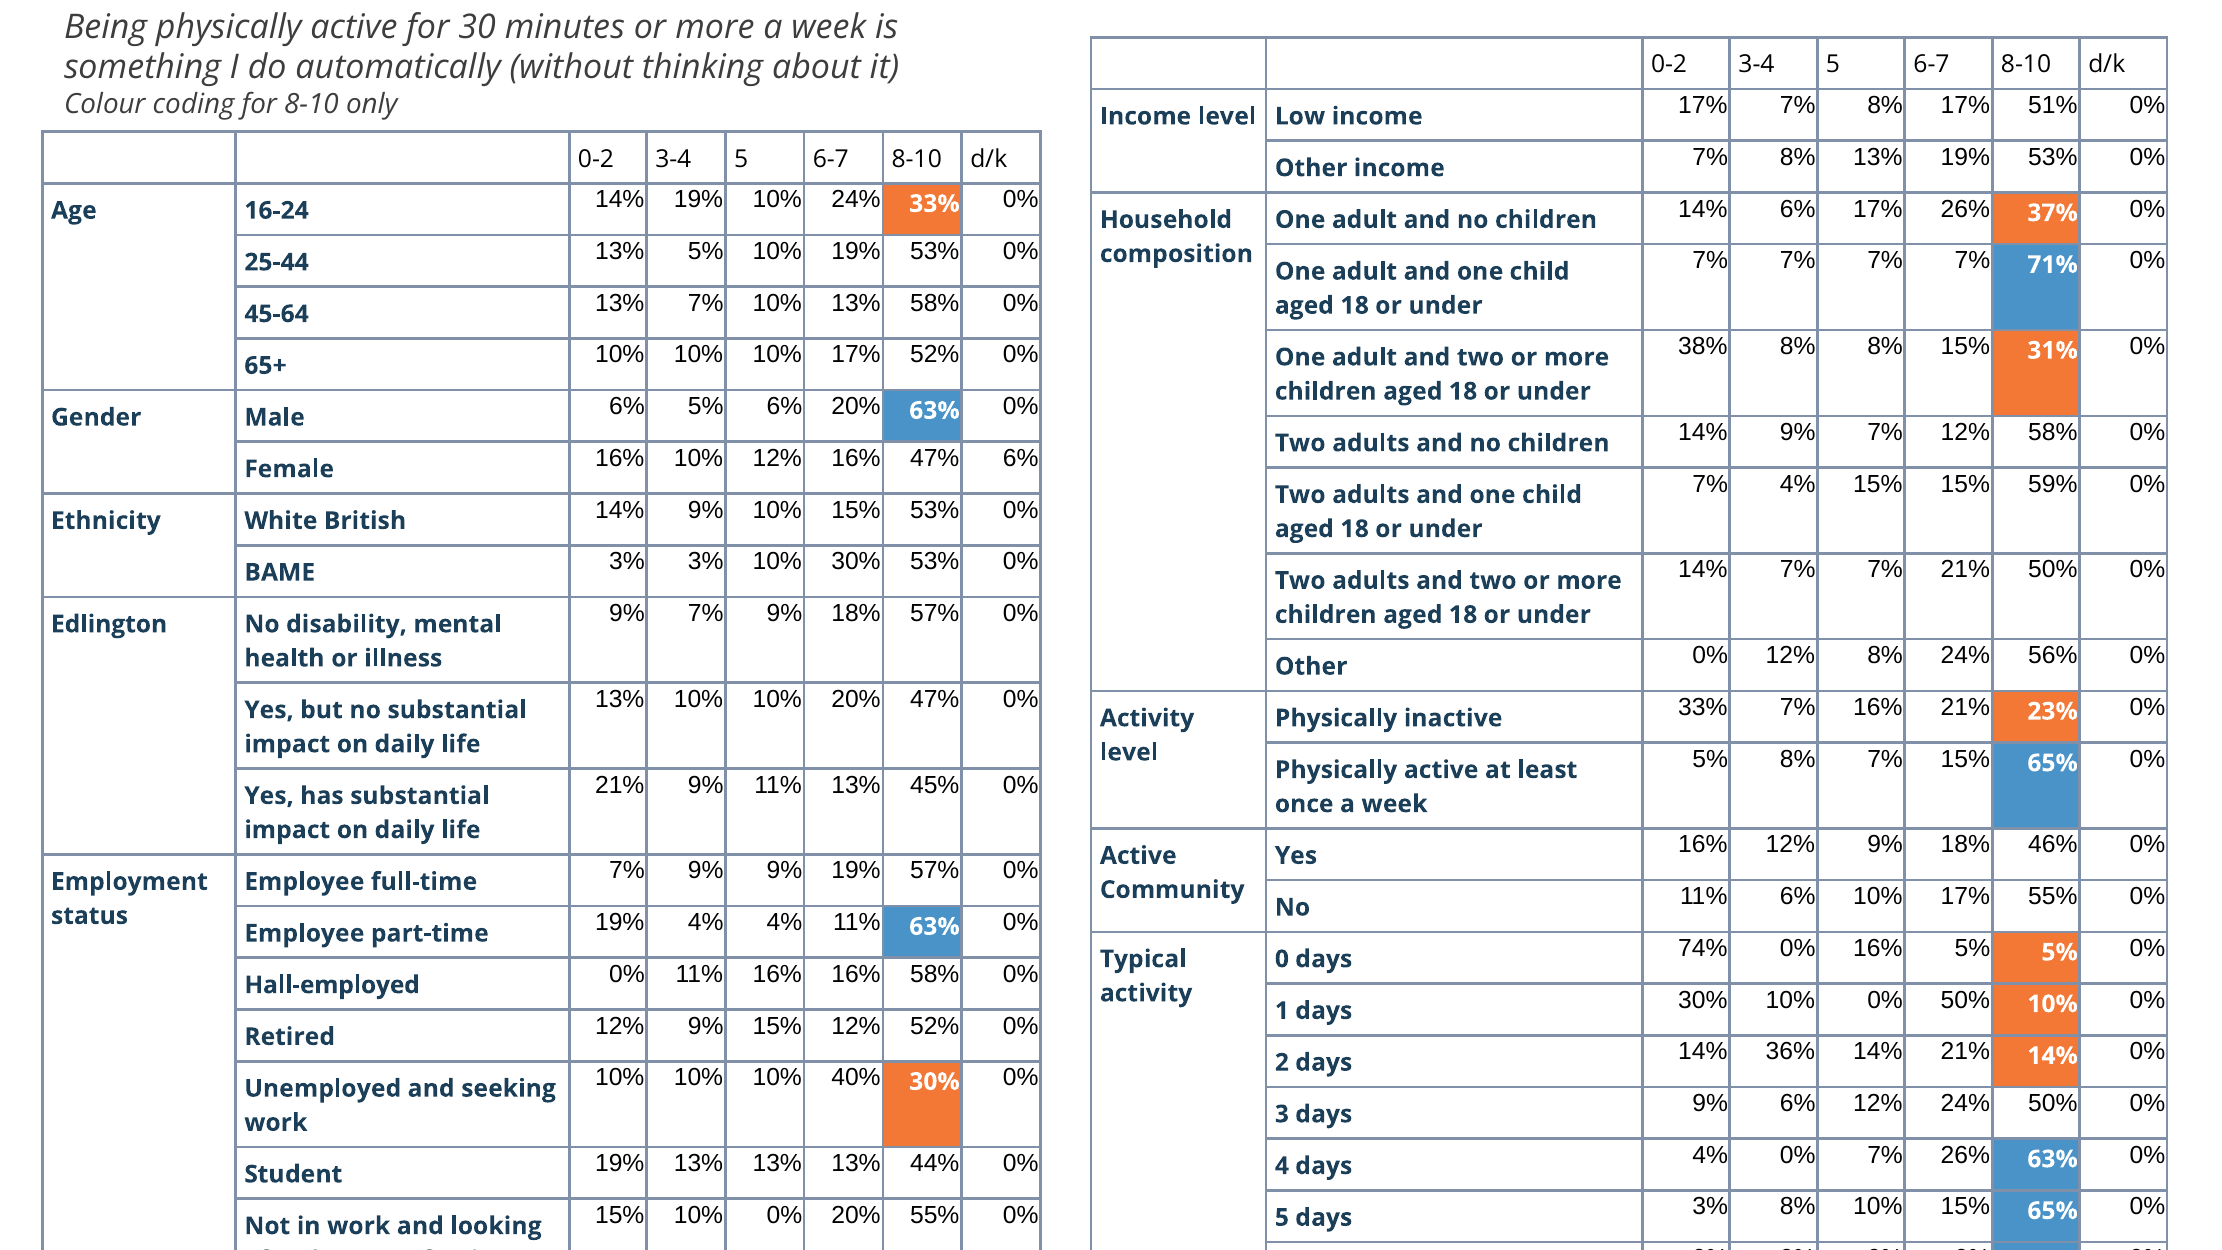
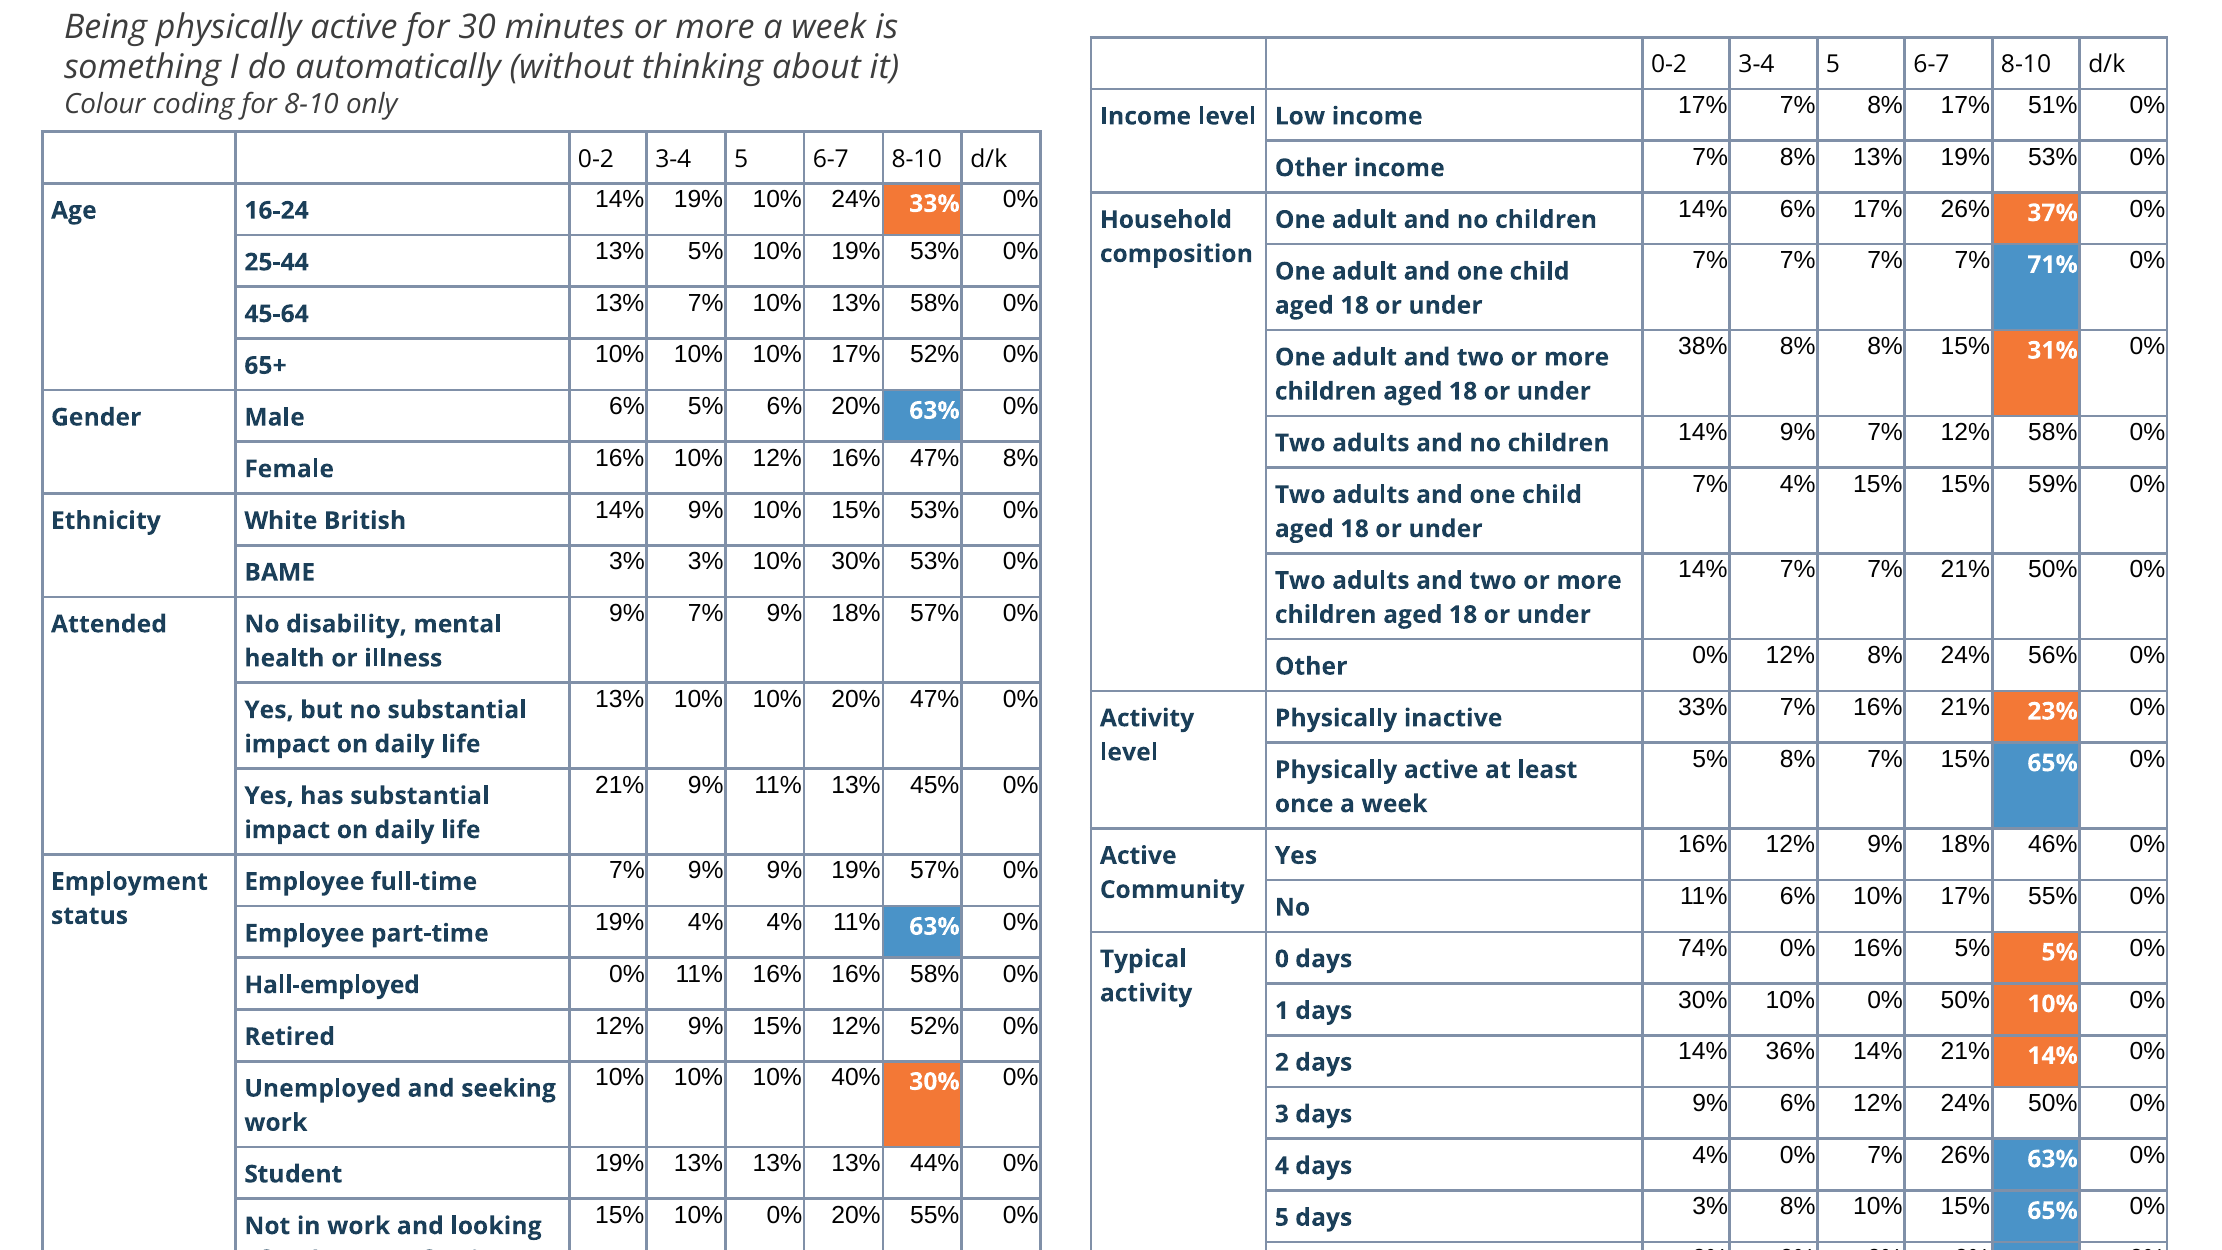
47% 6%: 6% -> 8% (1021, 458)
Edlington: Edlington -> Attended (109, 624)
